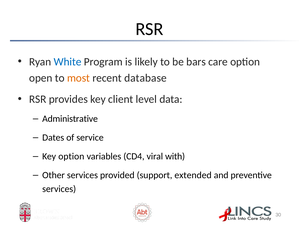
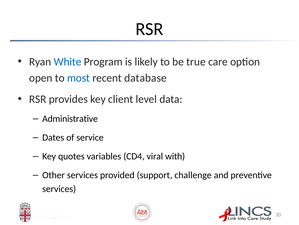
bars: bars -> true (196, 62)
most colour: orange -> blue (78, 78)
Key option: option -> quotes (71, 156)
extended: extended -> challenge (193, 175)
